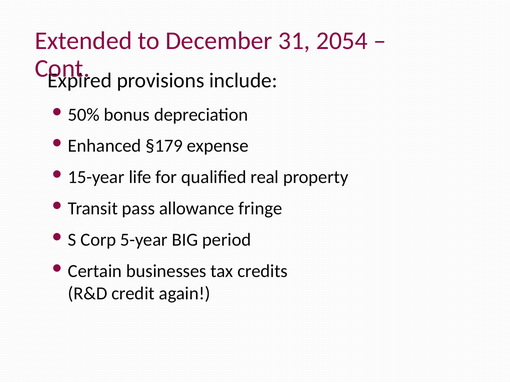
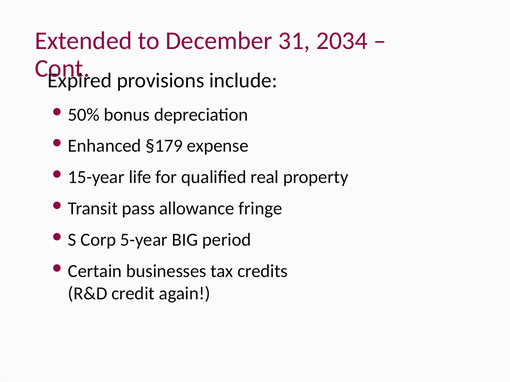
2054: 2054 -> 2034 (342, 41)
